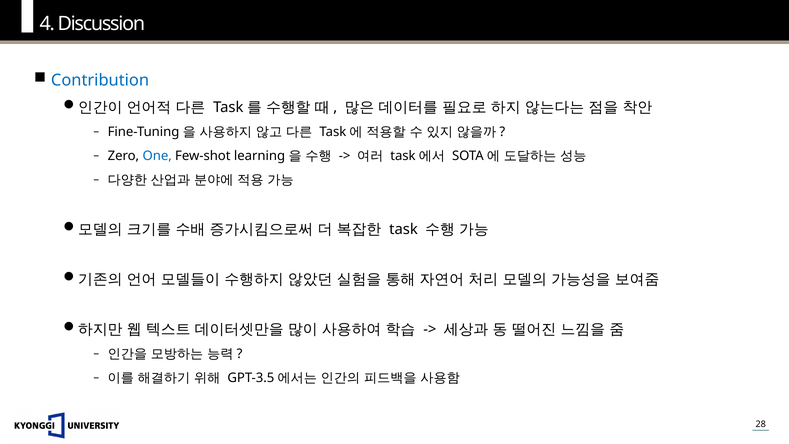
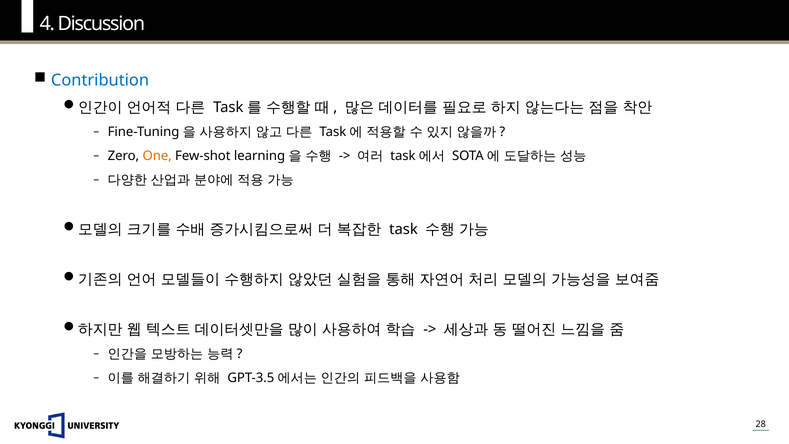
One colour: blue -> orange (157, 156)
